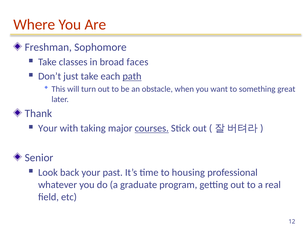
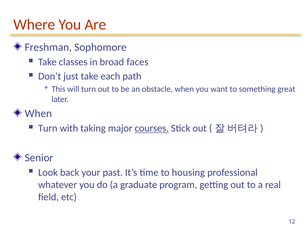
path underline: present -> none (132, 76)
Thank: Thank -> When (38, 113)
Your: Your -> Turn (48, 128)
